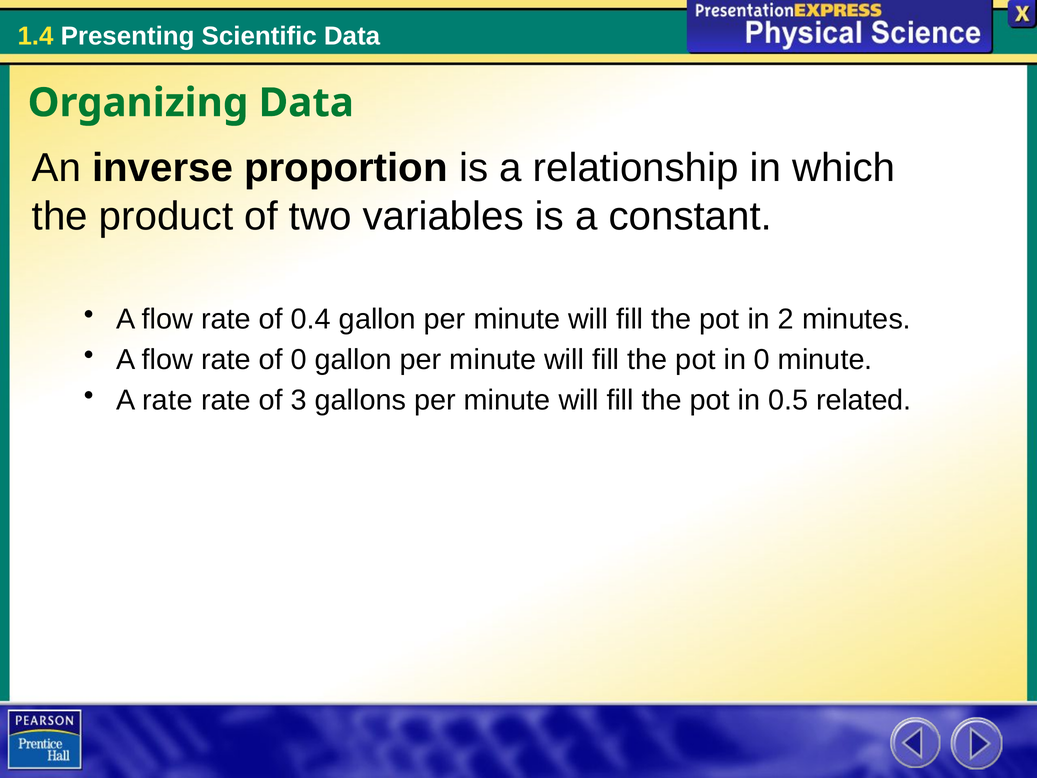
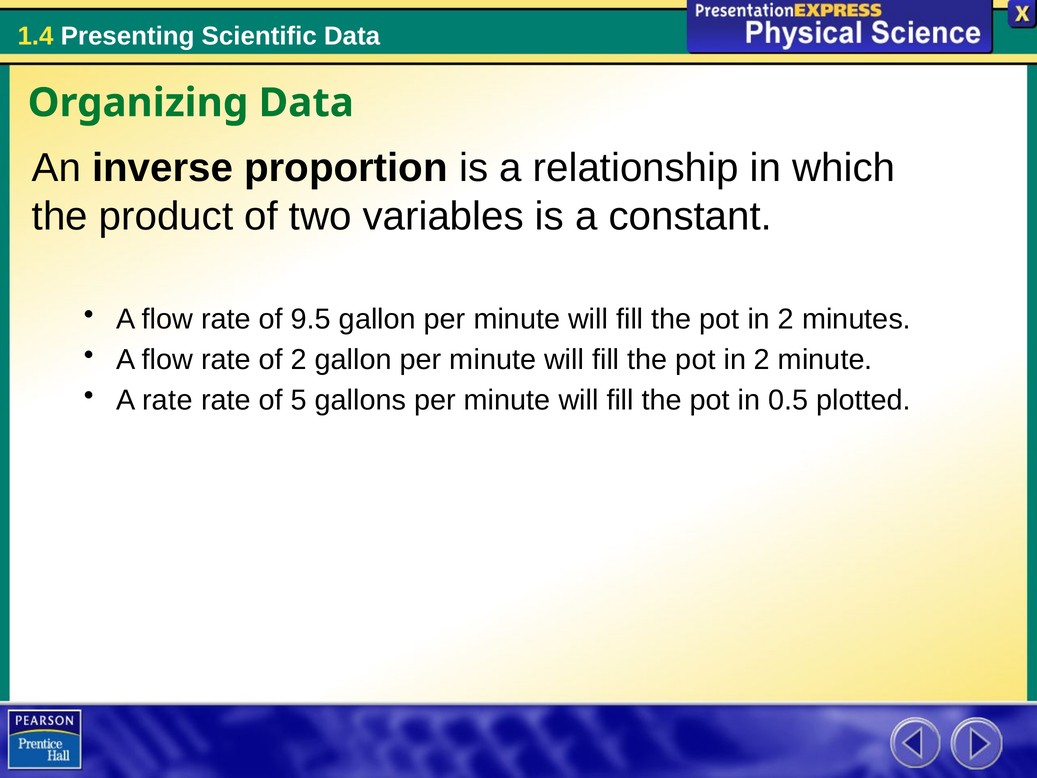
0.4: 0.4 -> 9.5 (311, 319)
of 0: 0 -> 2 (299, 360)
0: 0 -> 2 (762, 360)
3: 3 -> 5 (299, 400)
related: related -> plotted (864, 400)
